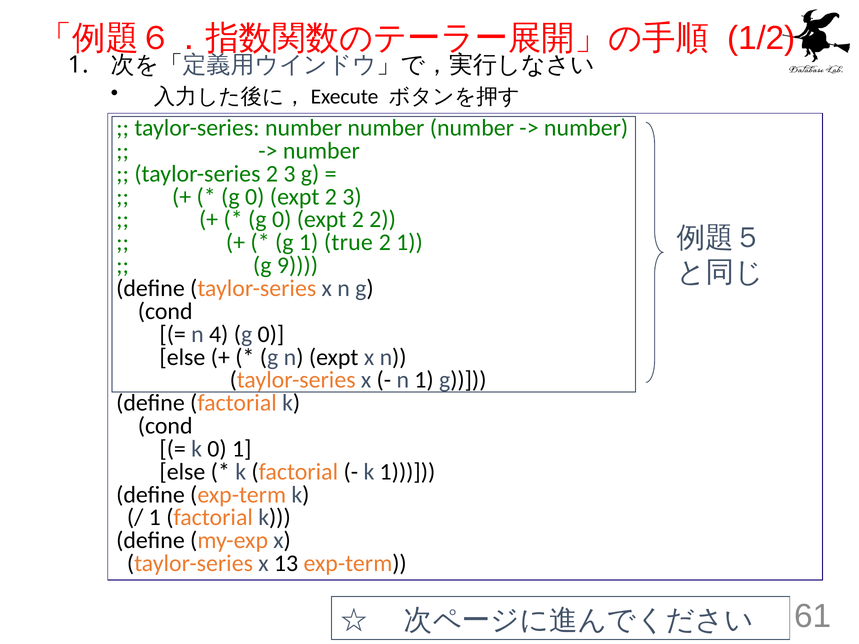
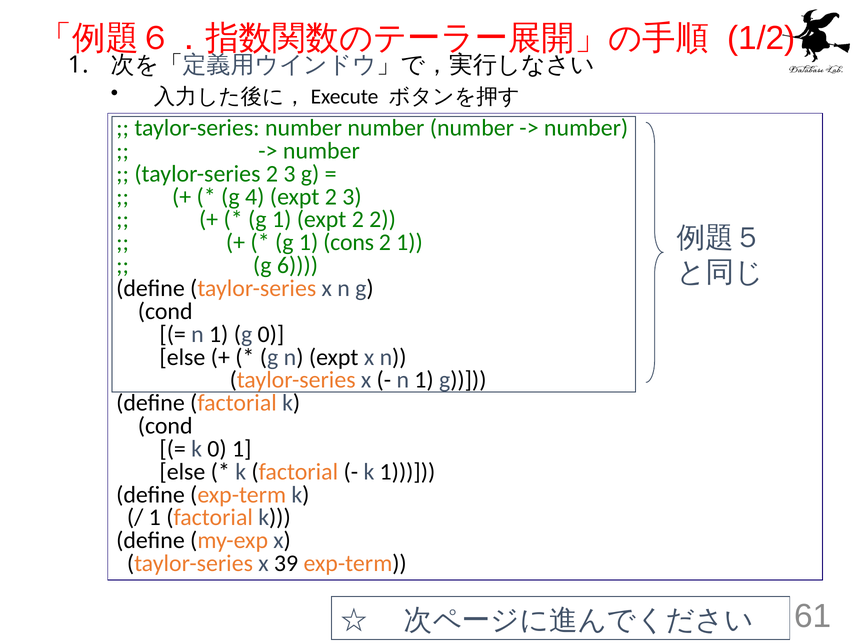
0: 0 -> 4 (255, 197)
0: 0 -> 1 (282, 220)
true: true -> cons (349, 243)
9: 9 -> 6 (297, 266)
4: 4 -> 1 (219, 334)
13: 13 -> 39 (286, 564)
